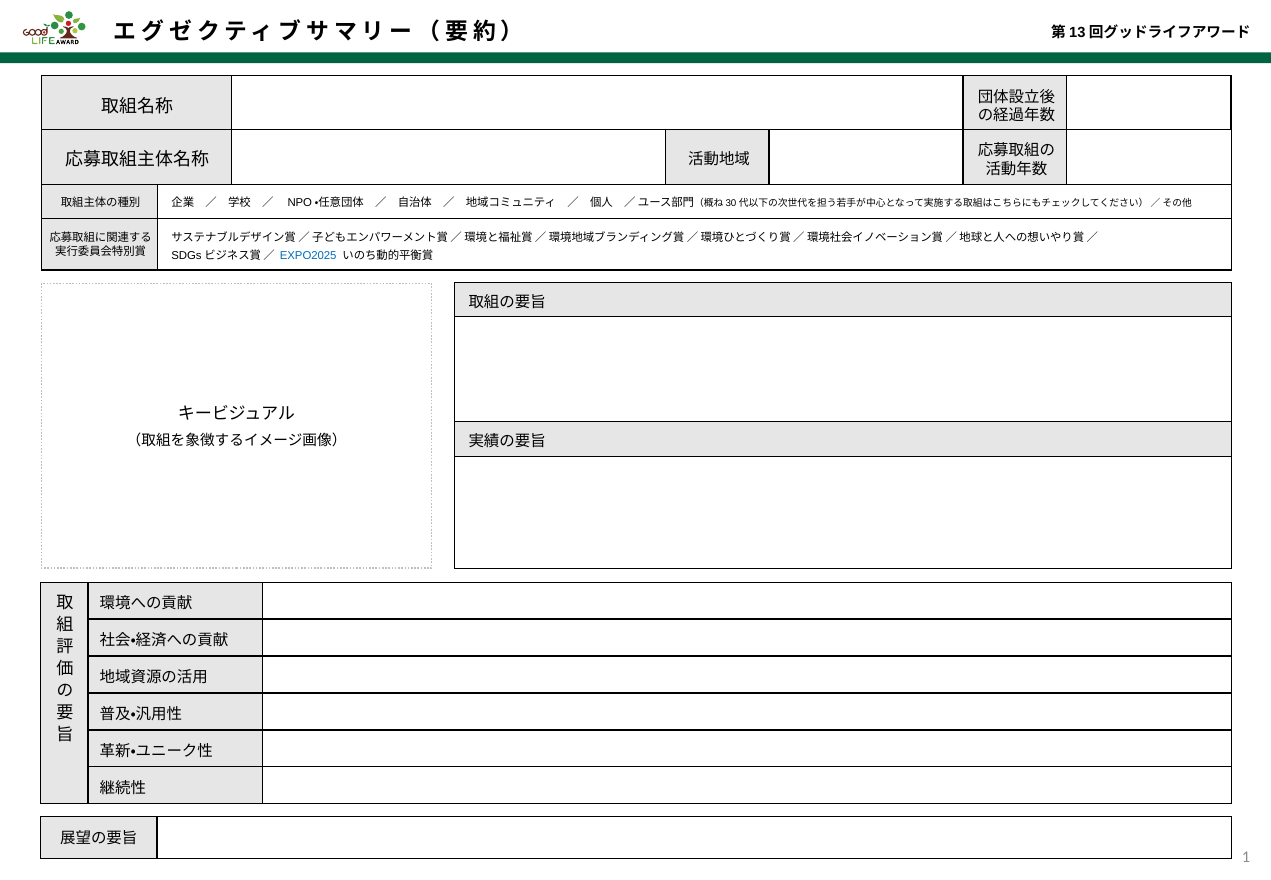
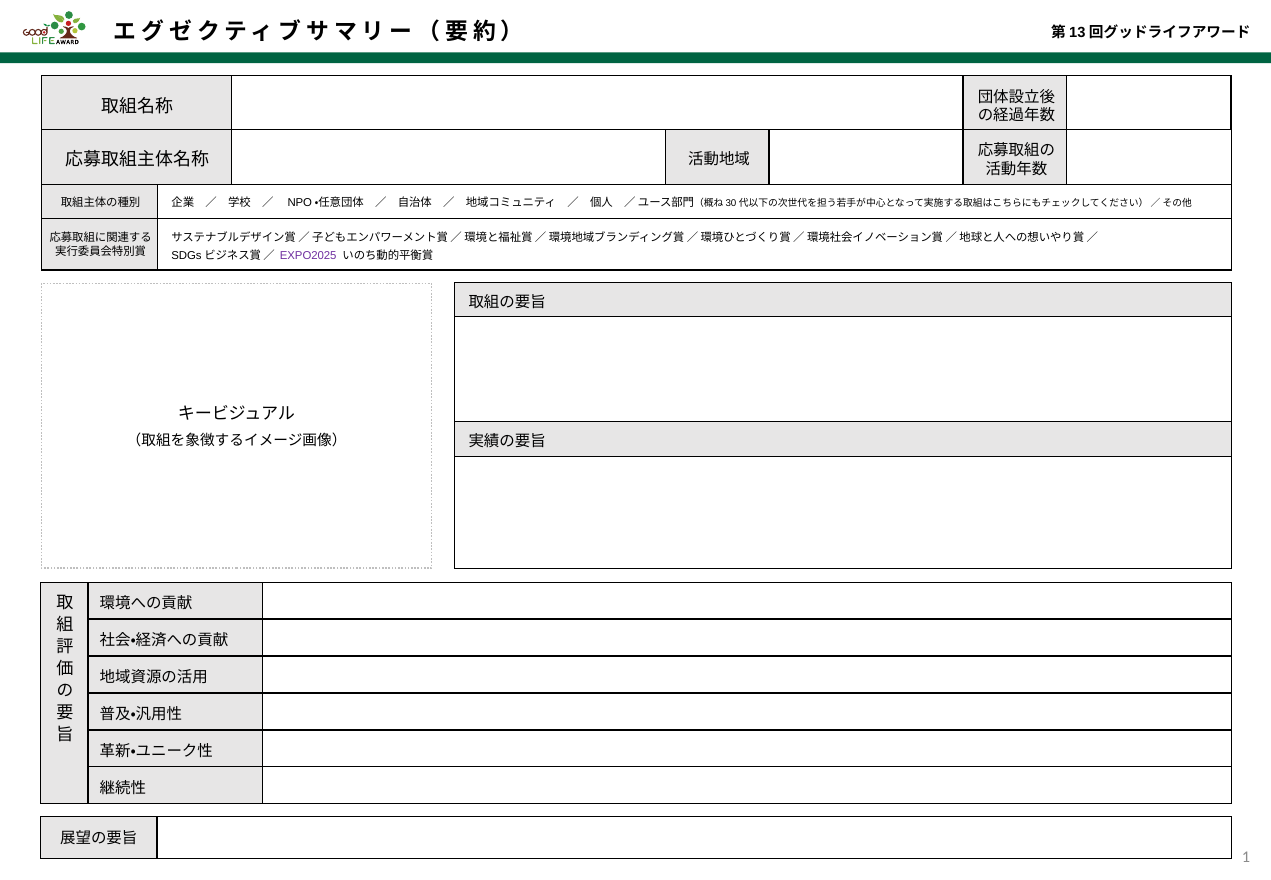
EXPO2025 colour: blue -> purple (308, 255)
